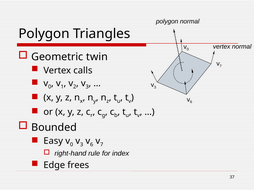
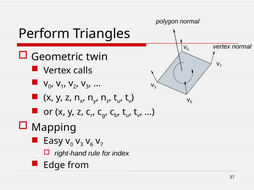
Polygon: Polygon -> Perform (44, 34)
Bounded: Bounded -> Mapping (54, 128)
frees: frees -> from (78, 166)
